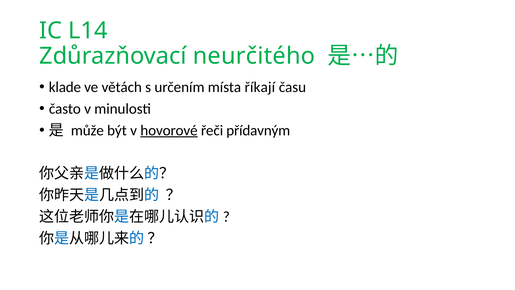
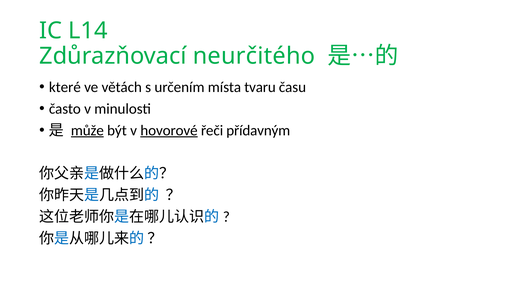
klade: klade -> které (65, 87)
říkají: říkají -> tvaru (260, 87)
může underline: none -> present (87, 130)
